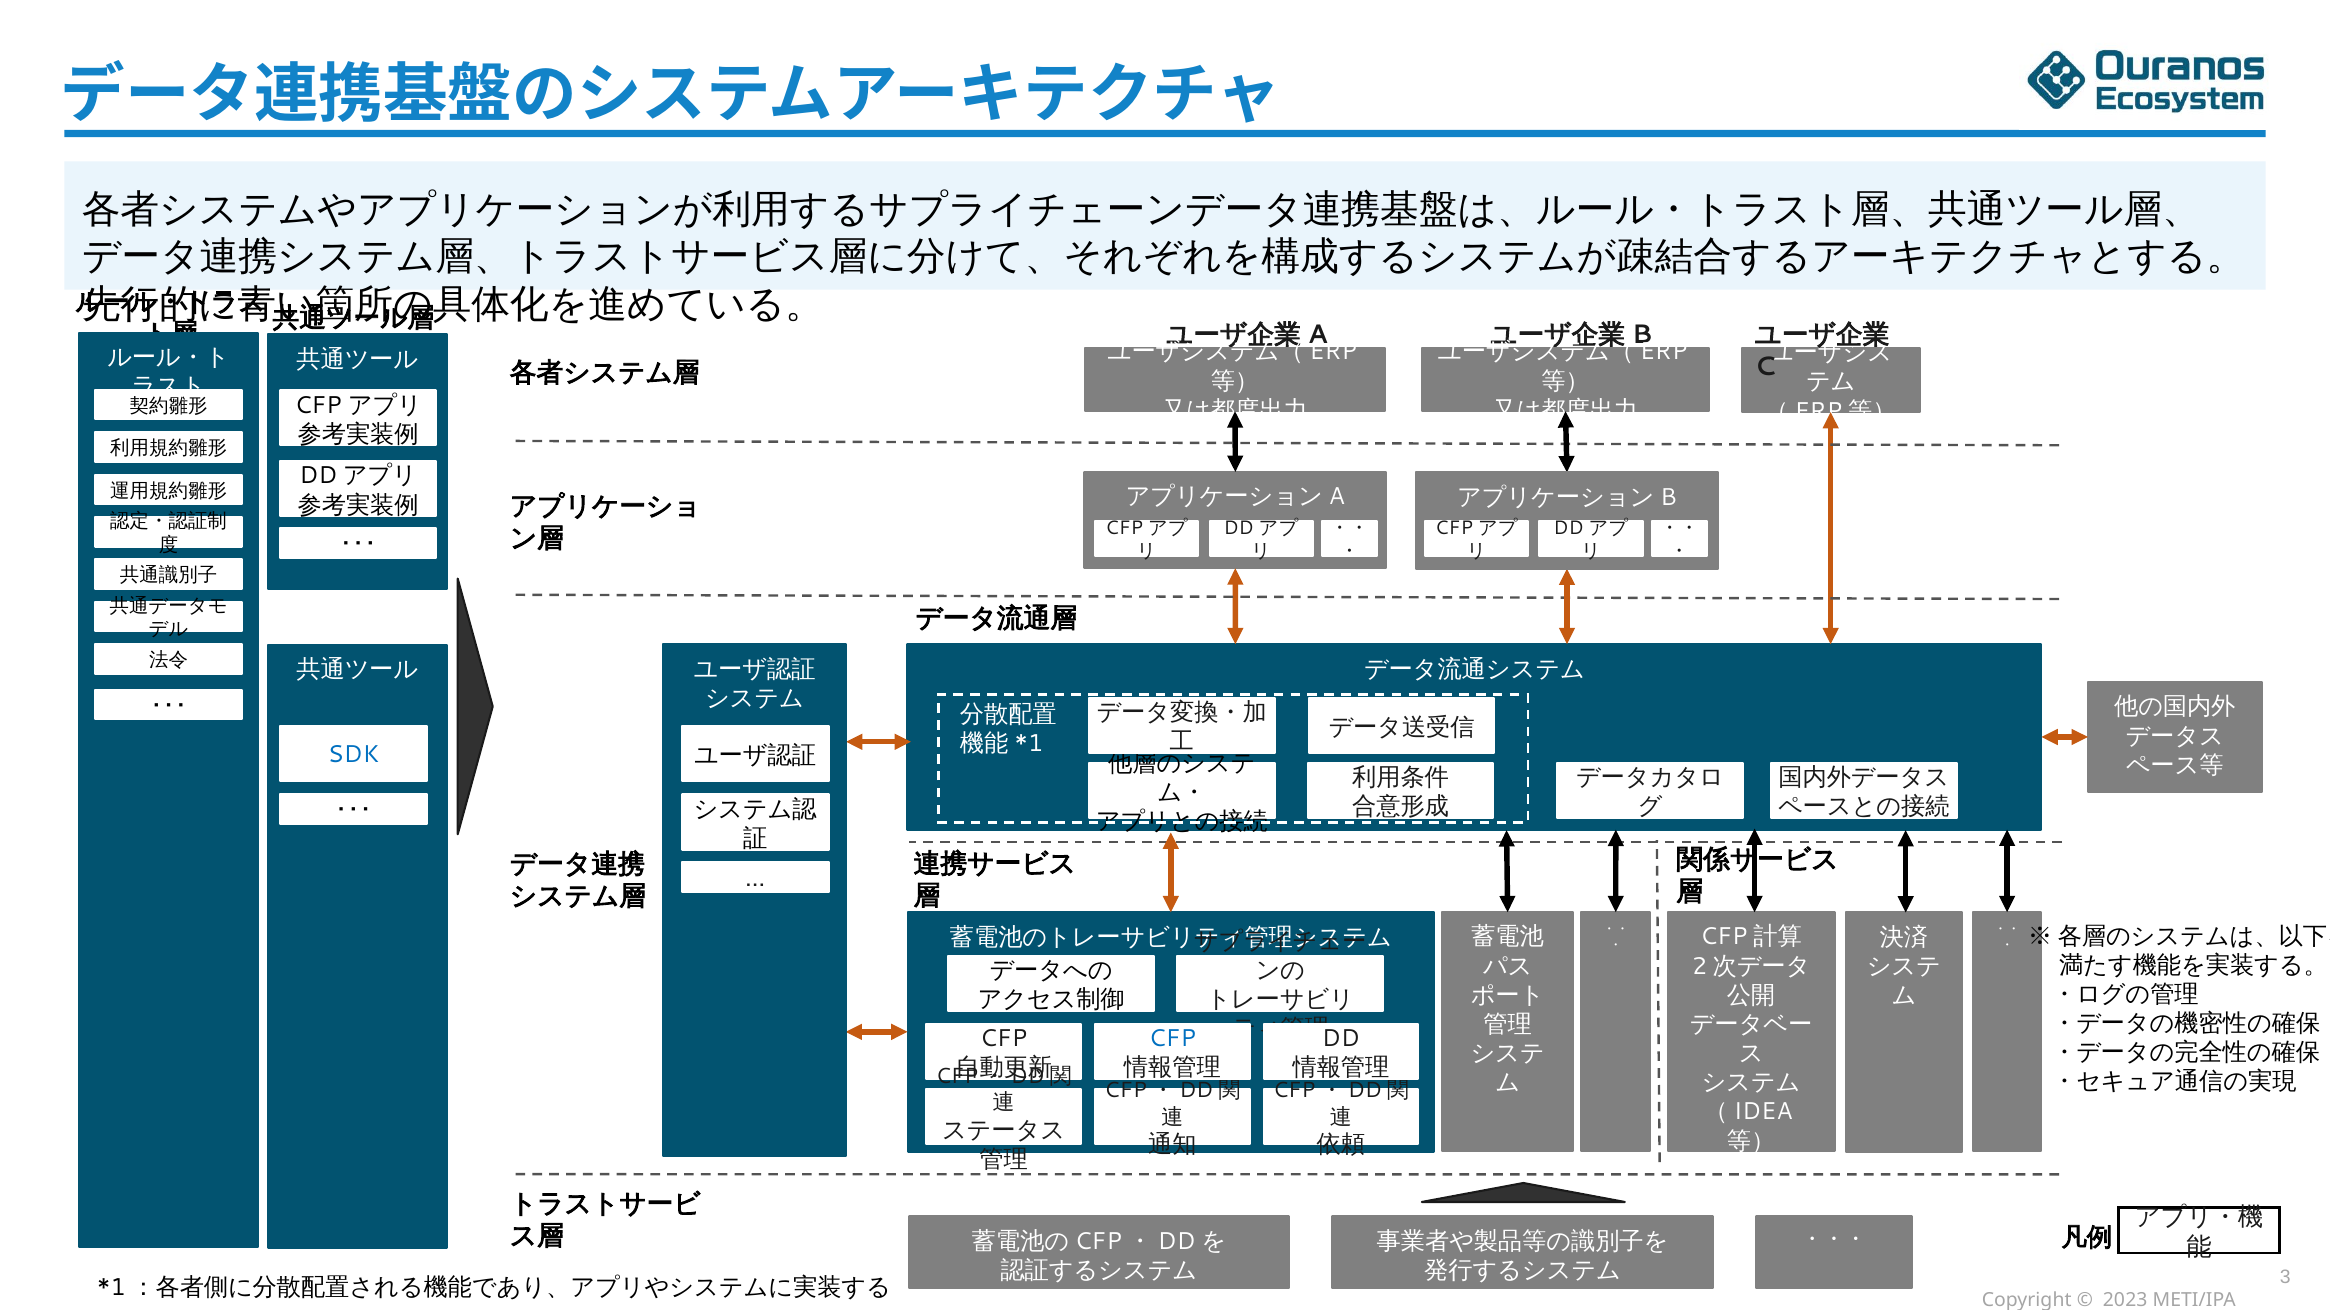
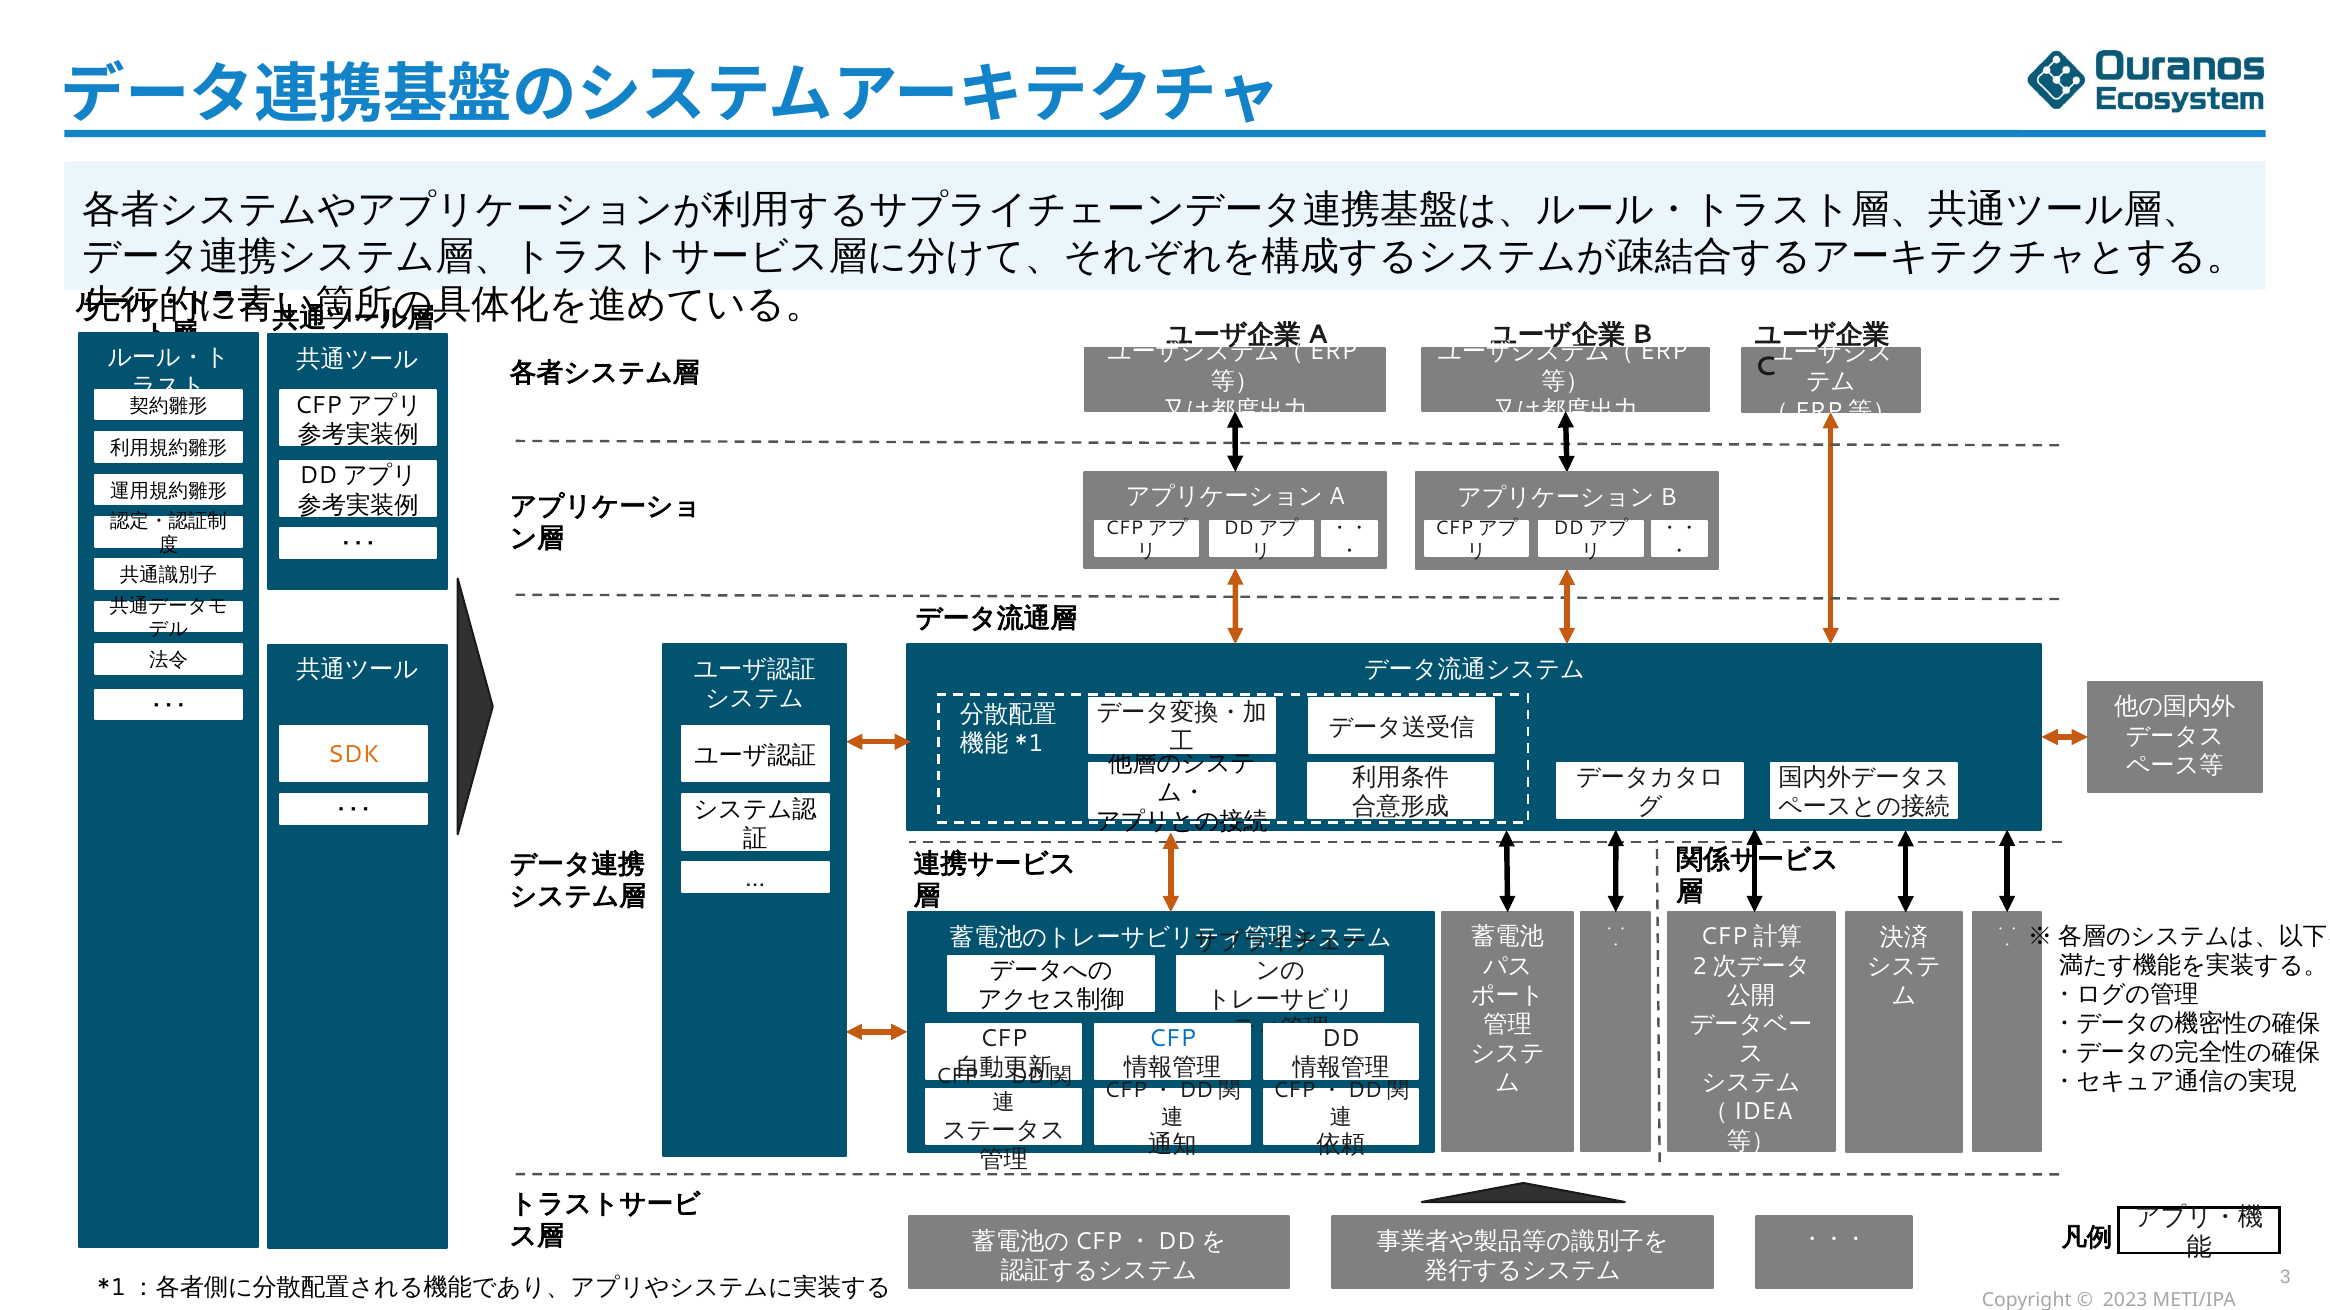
SDK colour: blue -> orange (354, 755)
